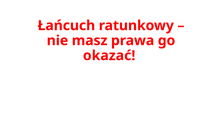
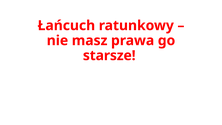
okazać: okazać -> starsze (109, 55)
